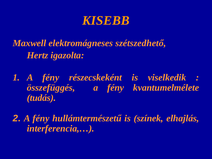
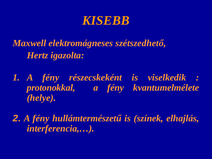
összefüggés: összefüggés -> protonokkal (51, 88)
tudás: tudás -> helye (41, 98)
